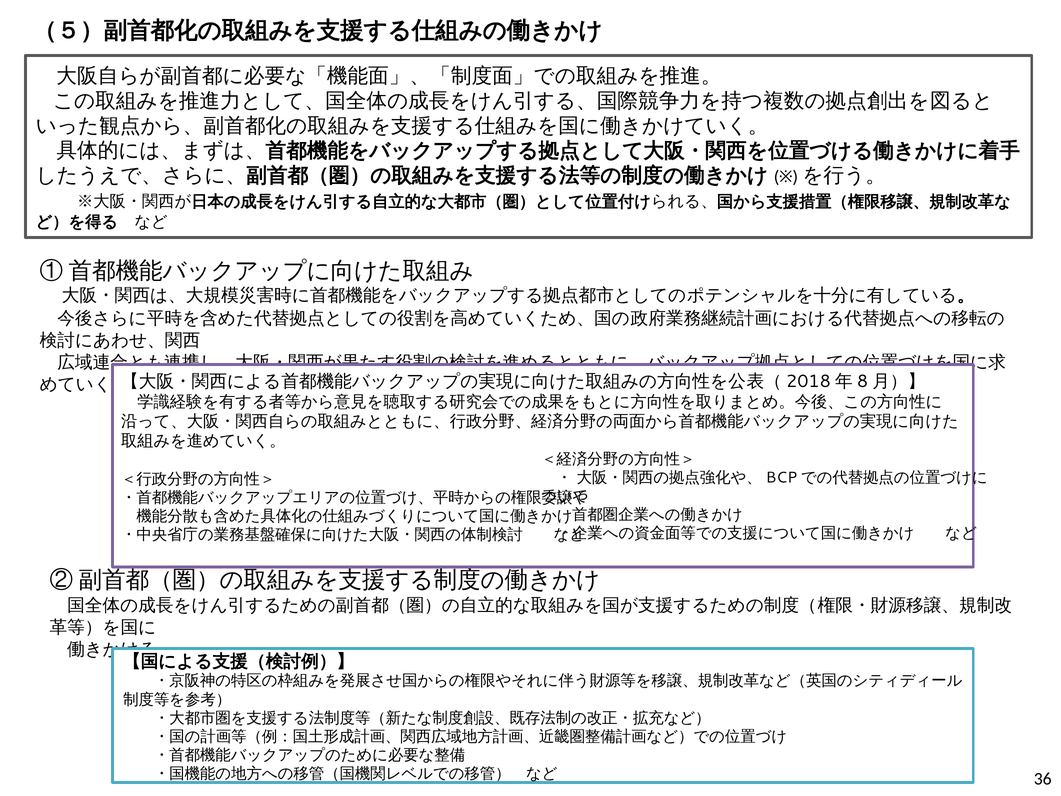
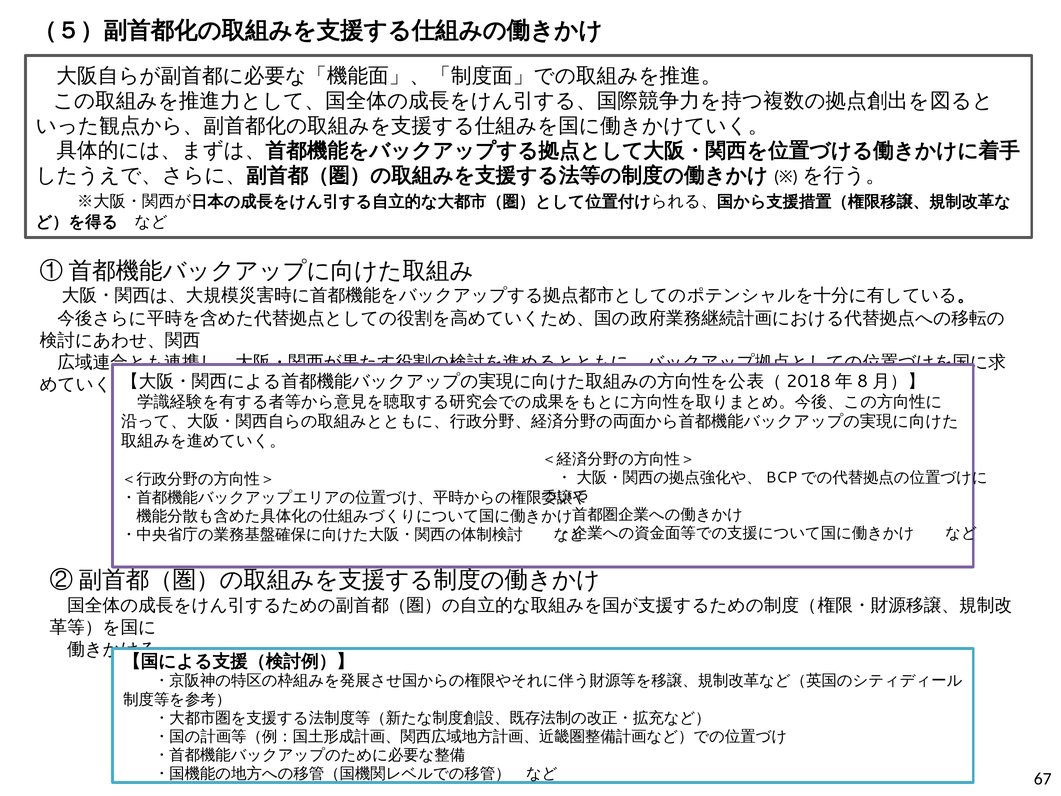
36: 36 -> 67 (1043, 779)
